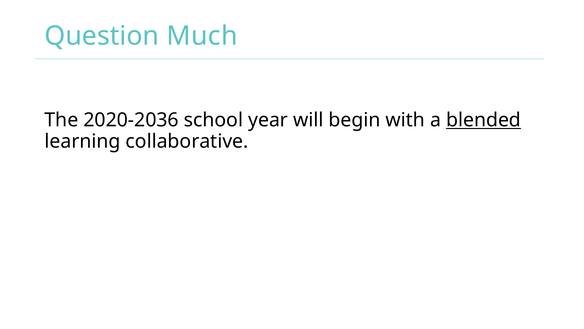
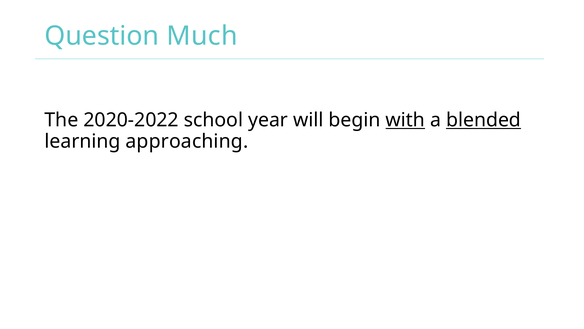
2020-2036: 2020-2036 -> 2020-2022 (131, 120)
with underline: none -> present (405, 120)
collaborative: collaborative -> approaching (187, 141)
